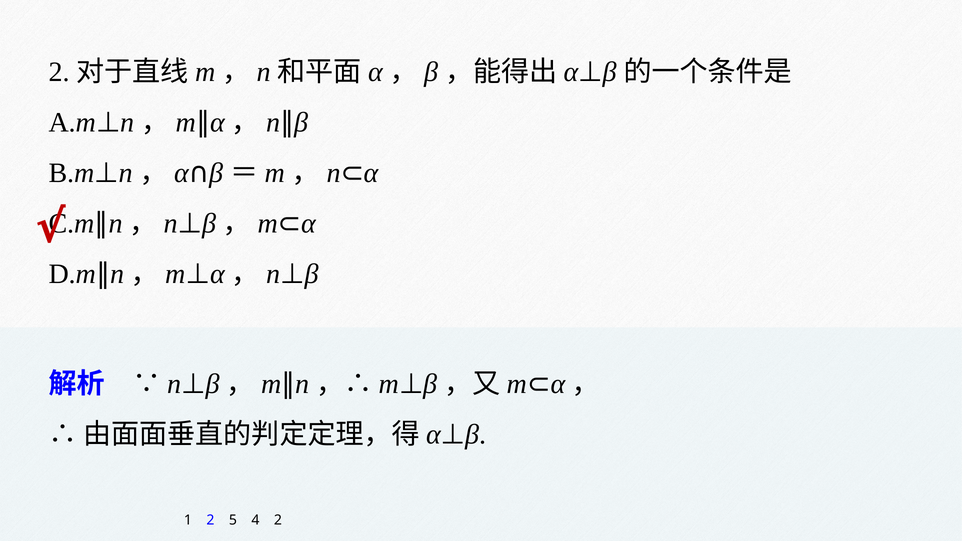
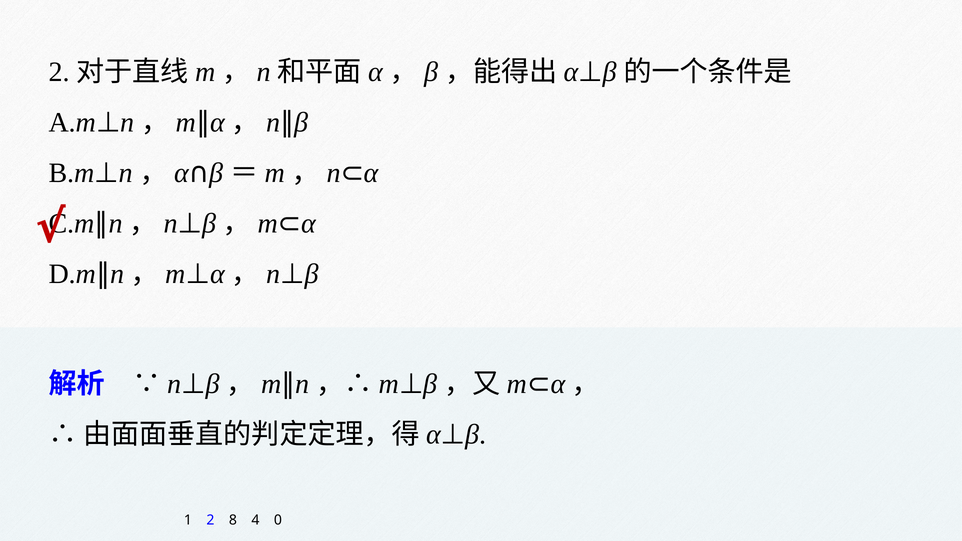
5: 5 -> 8 (233, 520)
4 2: 2 -> 0 (278, 520)
